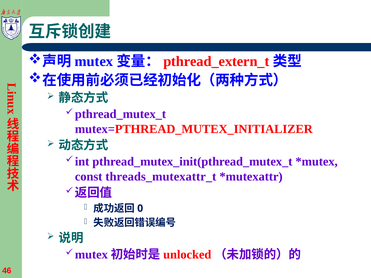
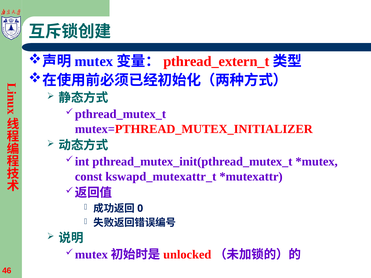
threads_mutexattr_t: threads_mutexattr_t -> kswapd_mutexattr_t (161, 177)
